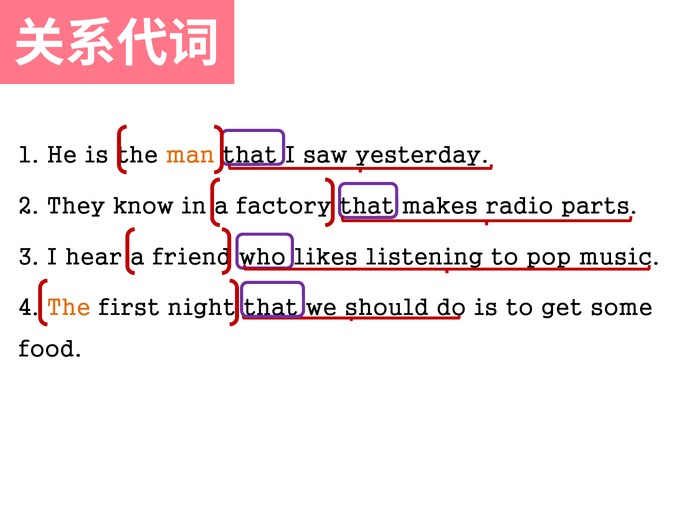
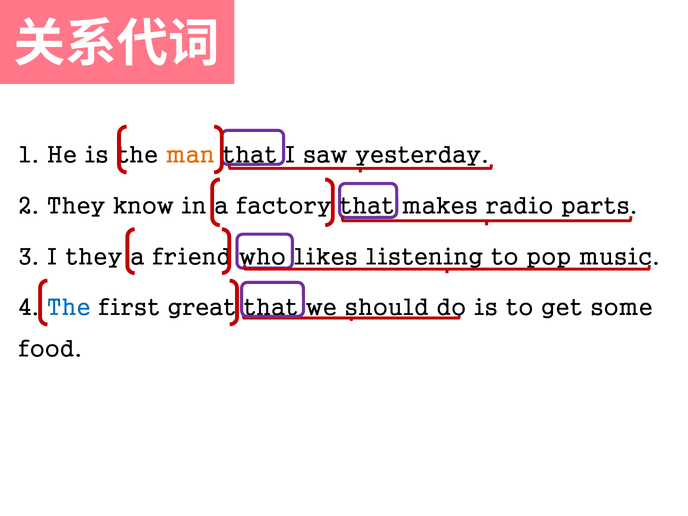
I hear: hear -> they (94, 257)
The colour: orange -> blue (69, 308)
night: night -> great (202, 308)
